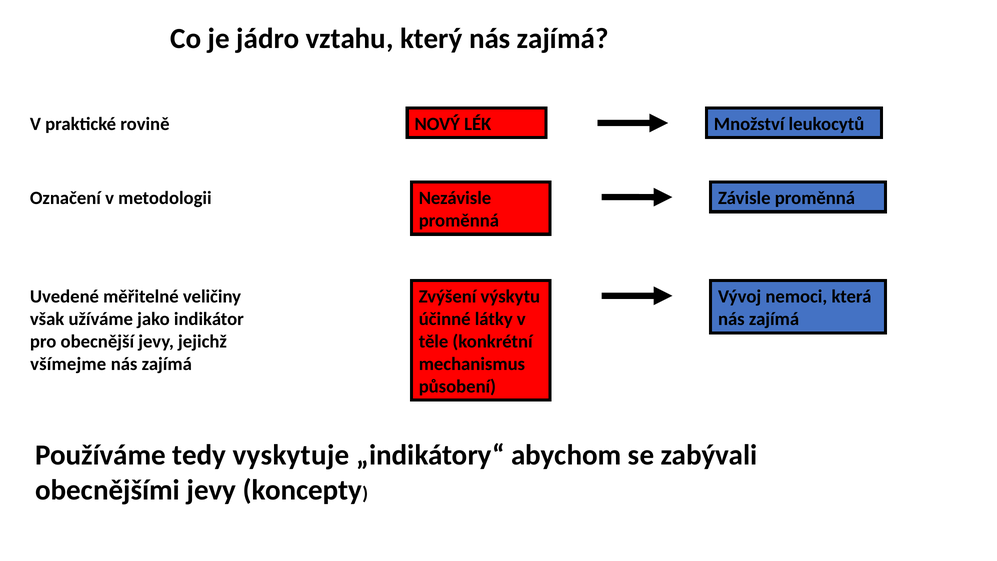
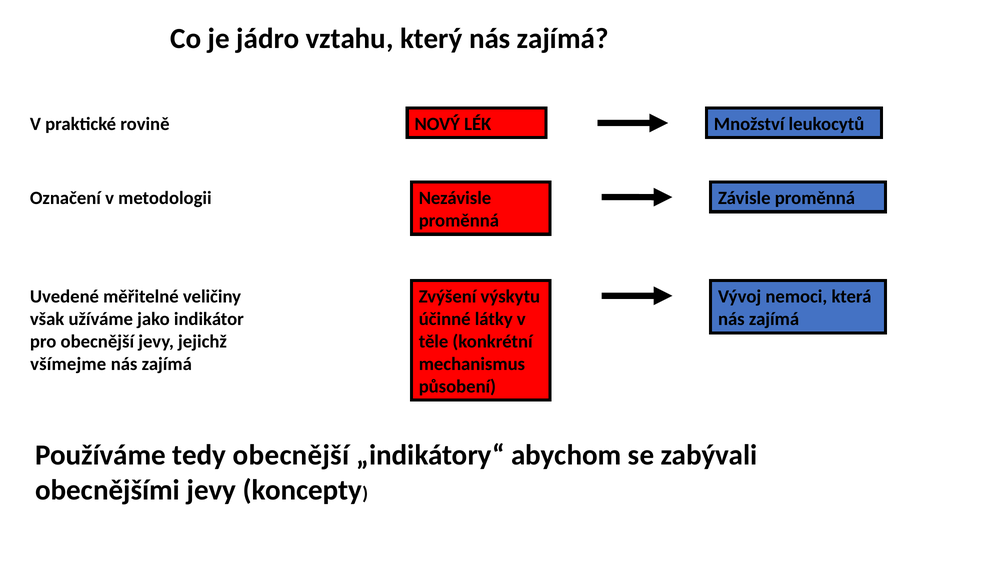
tedy vyskytuje: vyskytuje -> obecnější (291, 455)
